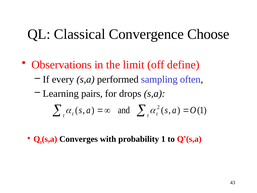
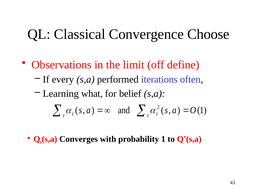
sampling: sampling -> iterations (159, 79)
pairs: pairs -> what (92, 93)
drops: drops -> belief (130, 93)
